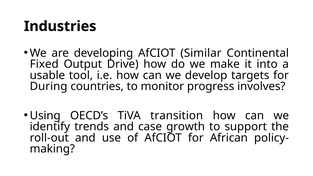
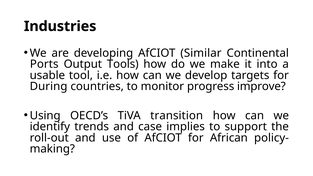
Fixed: Fixed -> Ports (44, 64)
Drive: Drive -> Tools (123, 64)
involves: involves -> improve (261, 86)
growth: growth -> implies (186, 127)
